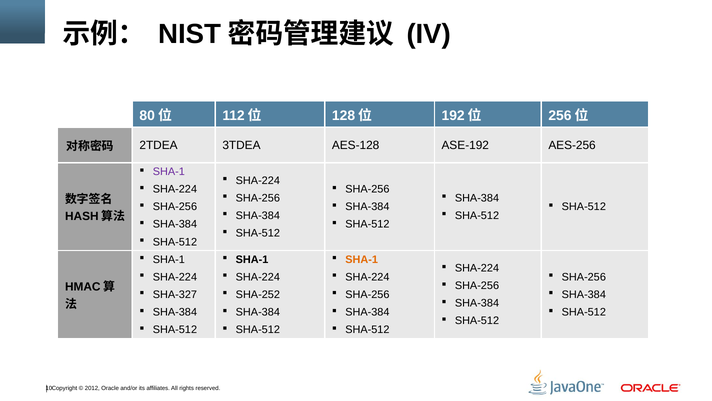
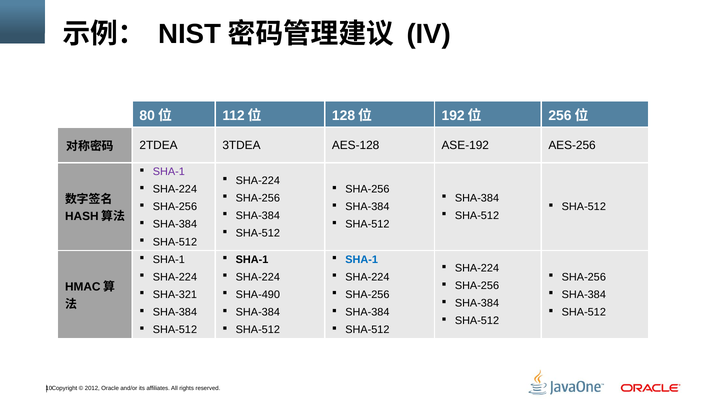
SHA-1 colour: orange -> blue (362, 259)
SHA-327: SHA-327 -> SHA-321 (175, 294)
SHA-252: SHA-252 -> SHA-490 (258, 294)
